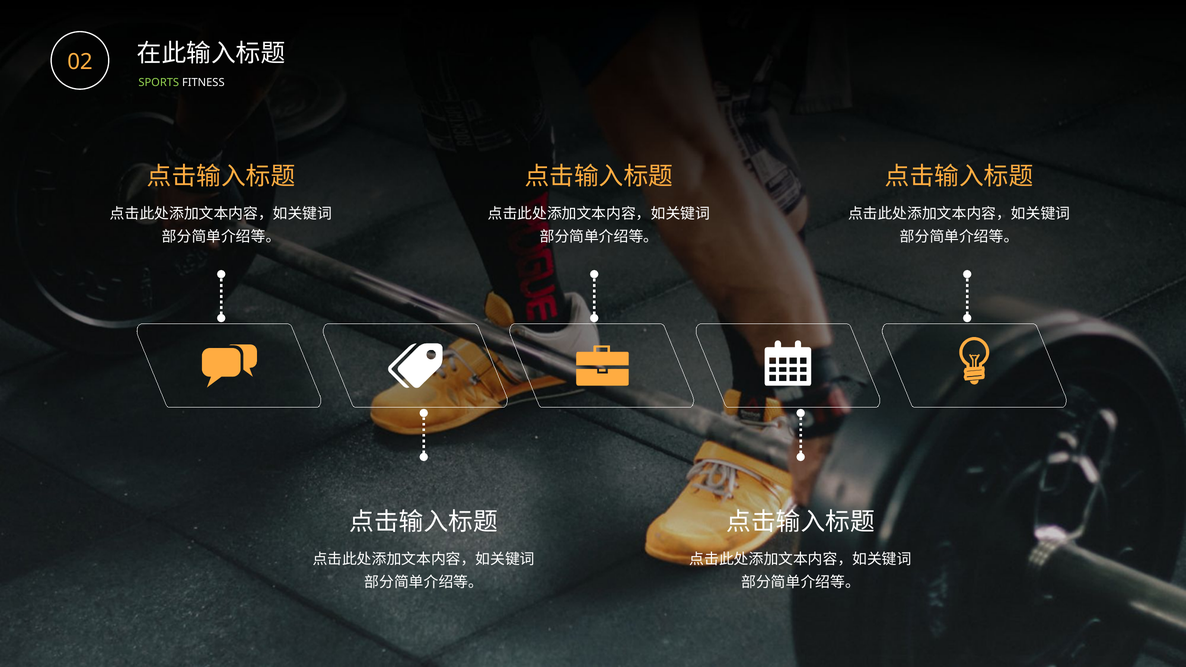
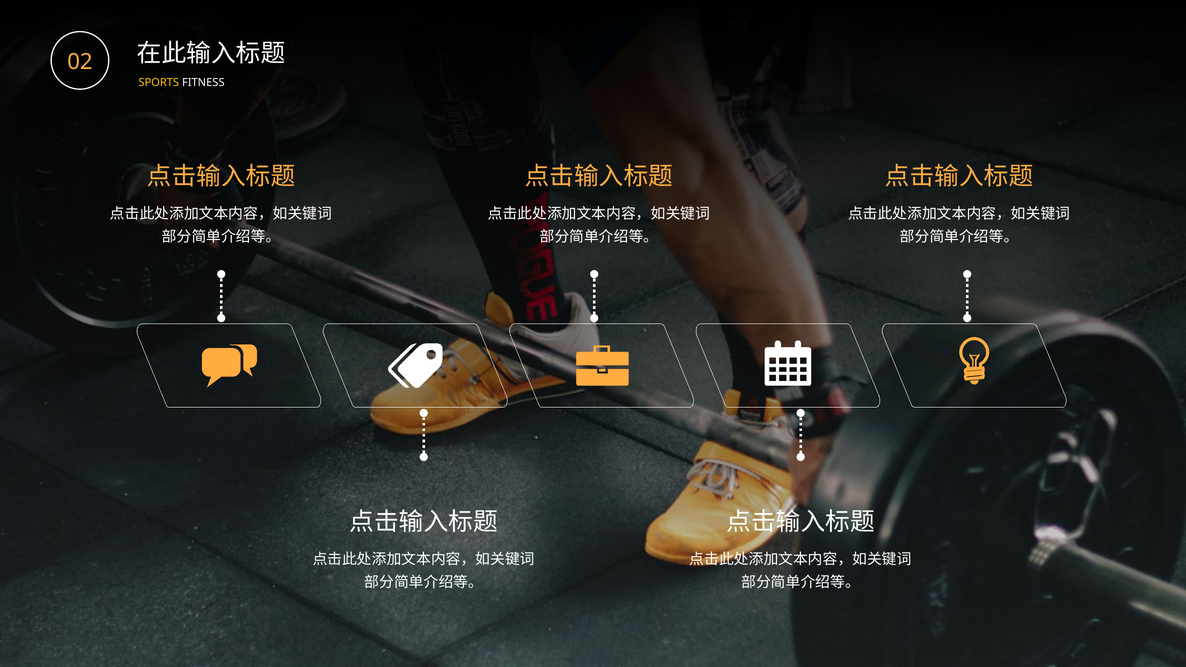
SPORTS colour: light green -> yellow (159, 82)
